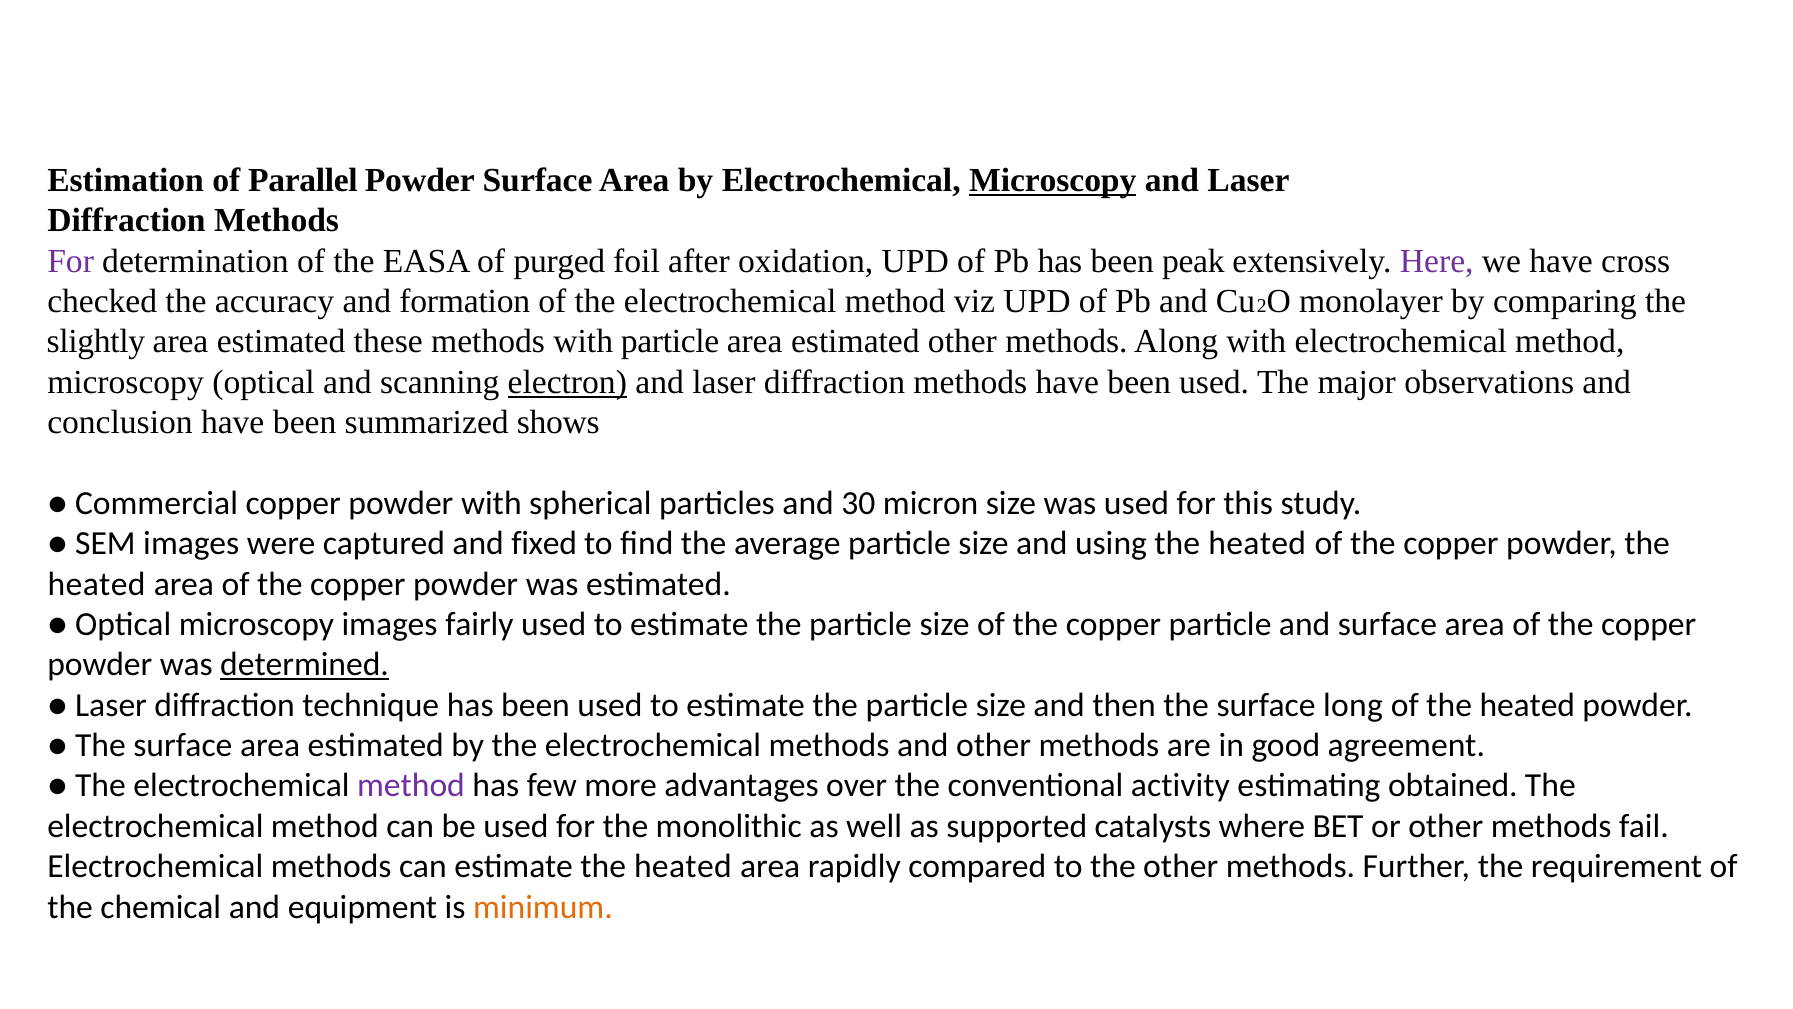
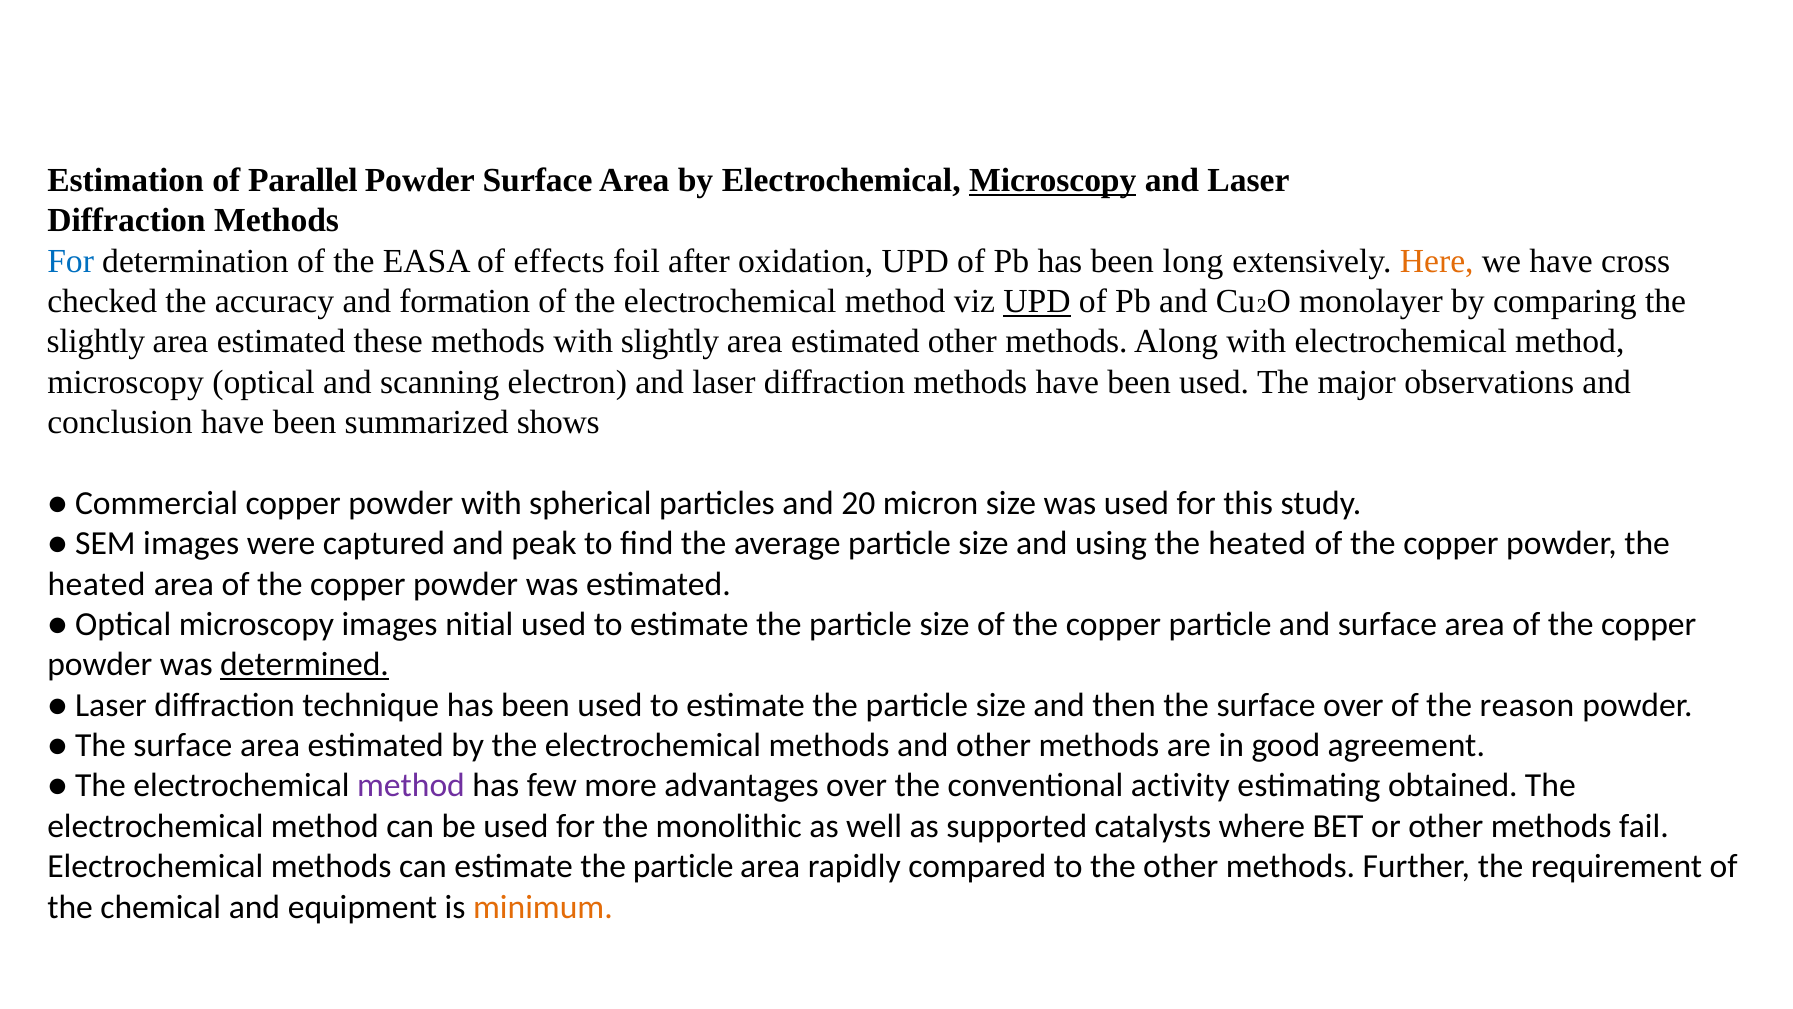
For colour: purple -> blue (71, 261)
purged: purged -> effects (559, 261)
peak: peak -> long (1193, 261)
Here colour: purple -> orange (1437, 261)
UPD underline: none -> present (1037, 301)
with particle: particle -> slightly (670, 342)
electron underline: present -> none (567, 382)
30: 30 -> 20 (858, 503)
fixed: fixed -> peak (544, 543)
fairly: fairly -> nitial (479, 624)
surface long: long -> over (1353, 705)
of the heated: heated -> reason (1527, 705)
can estimate the heated: heated -> particle (683, 866)
